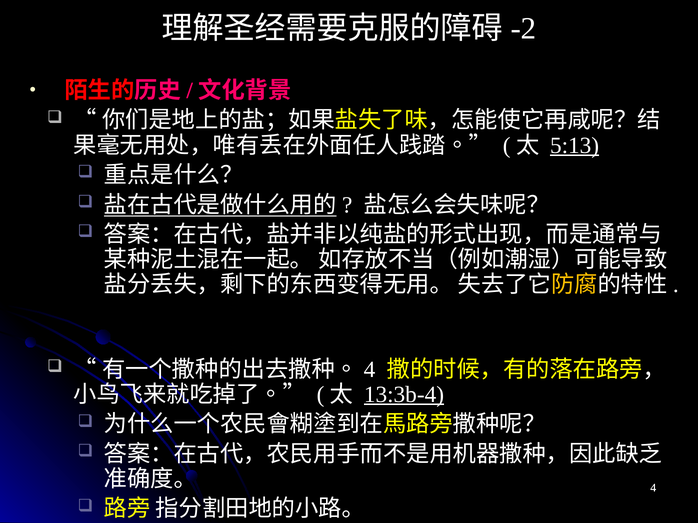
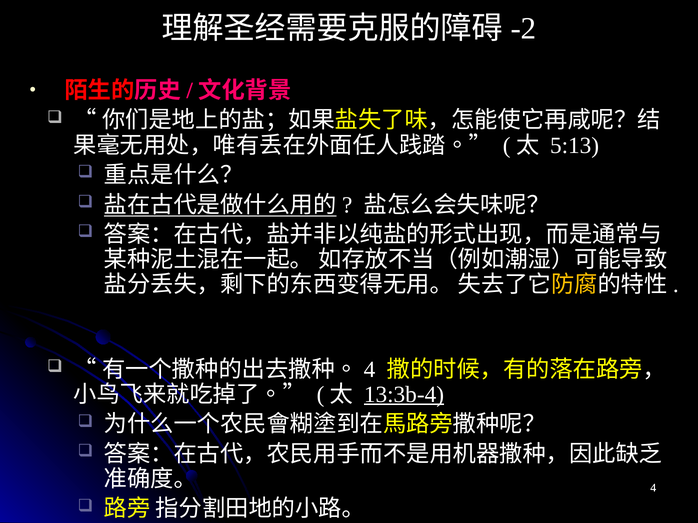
5:13 underline: present -> none (575, 146)
